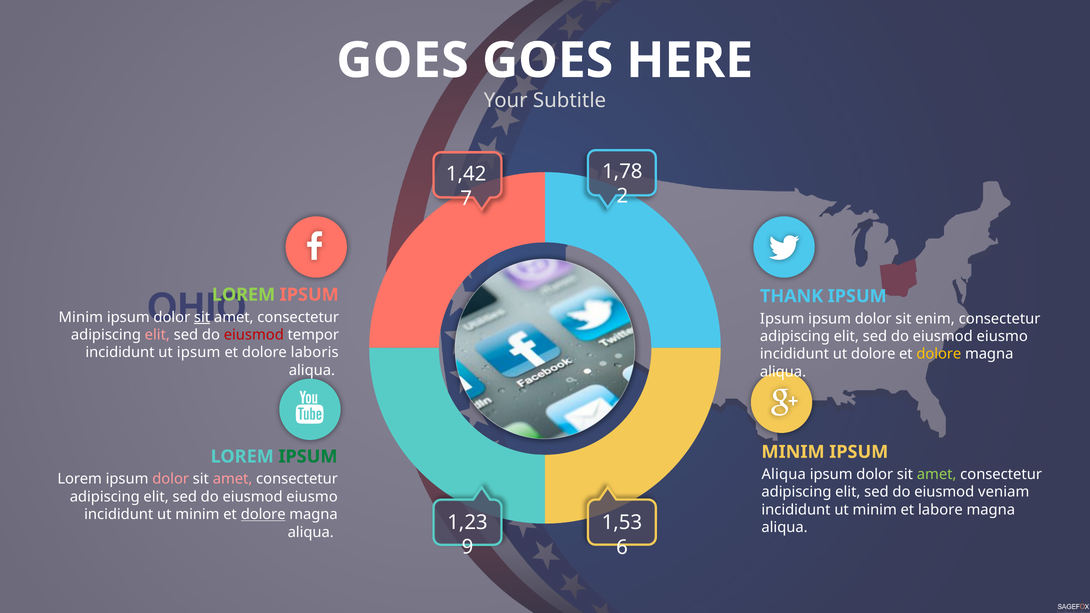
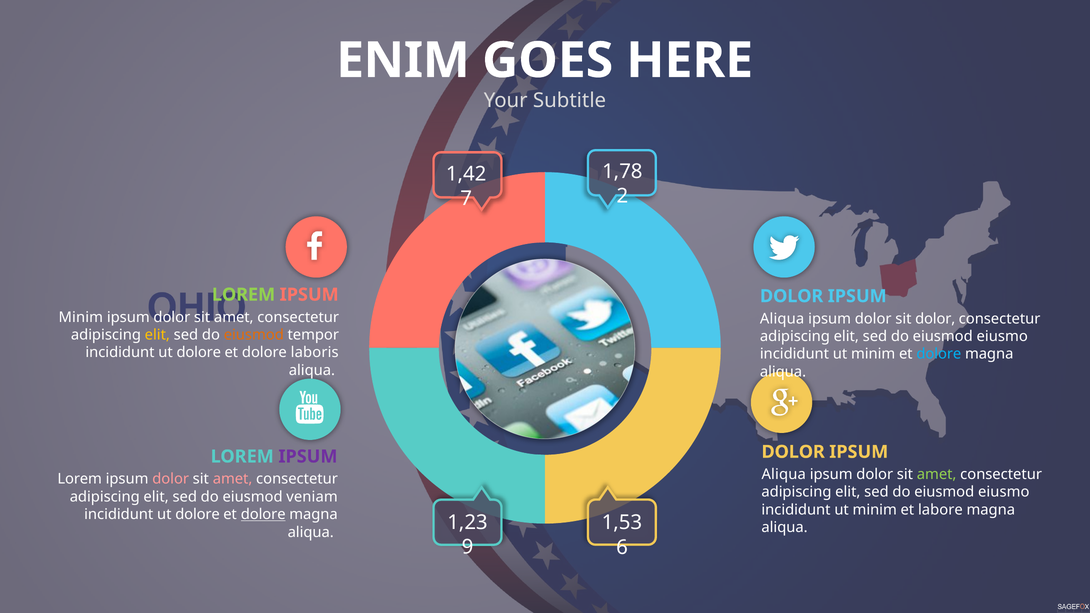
GOES: GOES -> ENIM (403, 61)
THANK: THANK -> DOLOR (792, 296)
sit underline: present -> none (202, 317)
Ipsum: Ipsum -> Aliqua (782, 319)
sit enim: enim -> dolor (935, 319)
elit colour: pink -> yellow (157, 335)
eiusmod colour: red -> orange (254, 335)
ipsum: ipsum -> dolore (199, 353)
dolore: dolore -> minim (873, 354)
dolore colour: yellow -> light blue (939, 354)
MINIM: MINIM -> DOLOR (793, 452)
IPSUM colour: green -> purple (308, 457)
veniam: veniam -> eiusmo (1004, 492)
eiusmo: eiusmo -> veniam (312, 497)
minim: minim -> dolore (198, 515)
